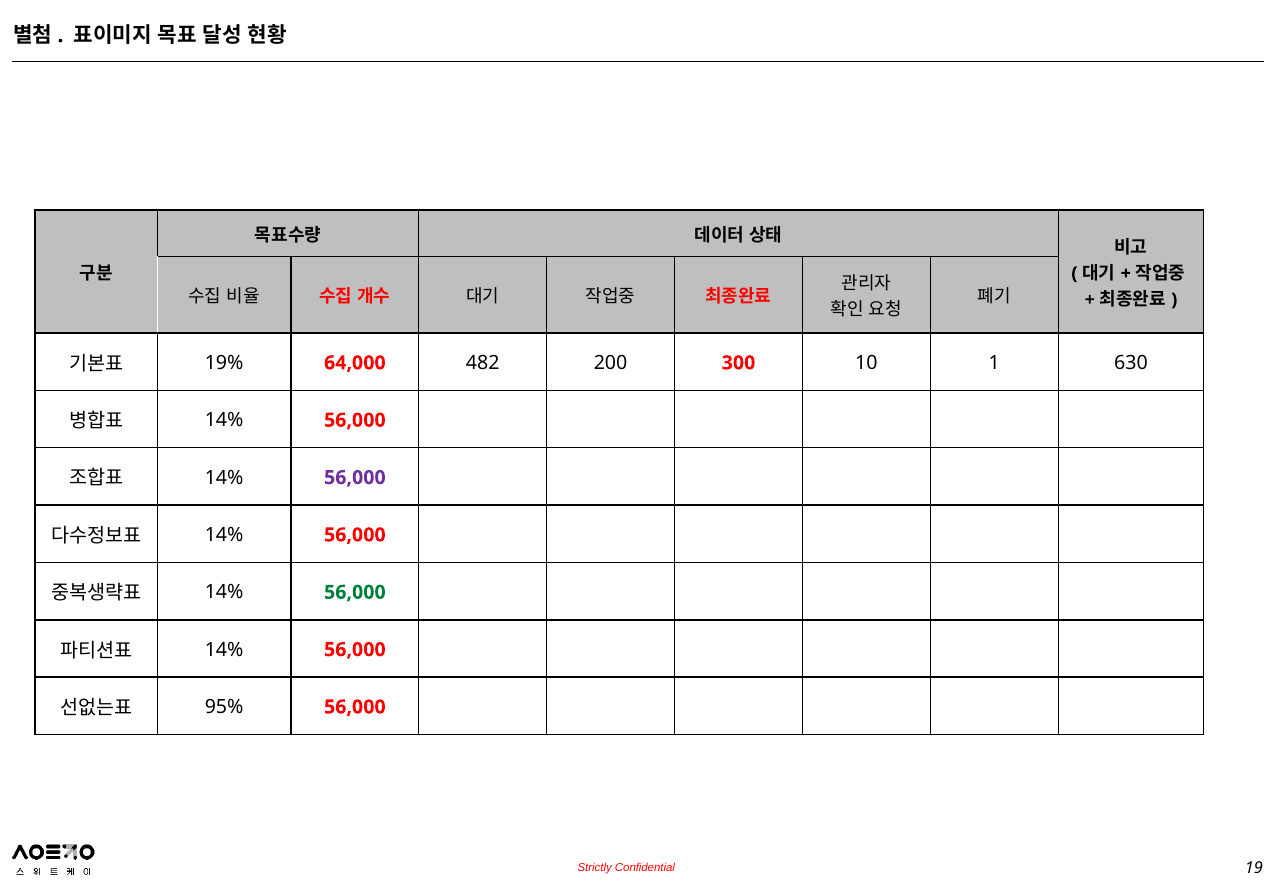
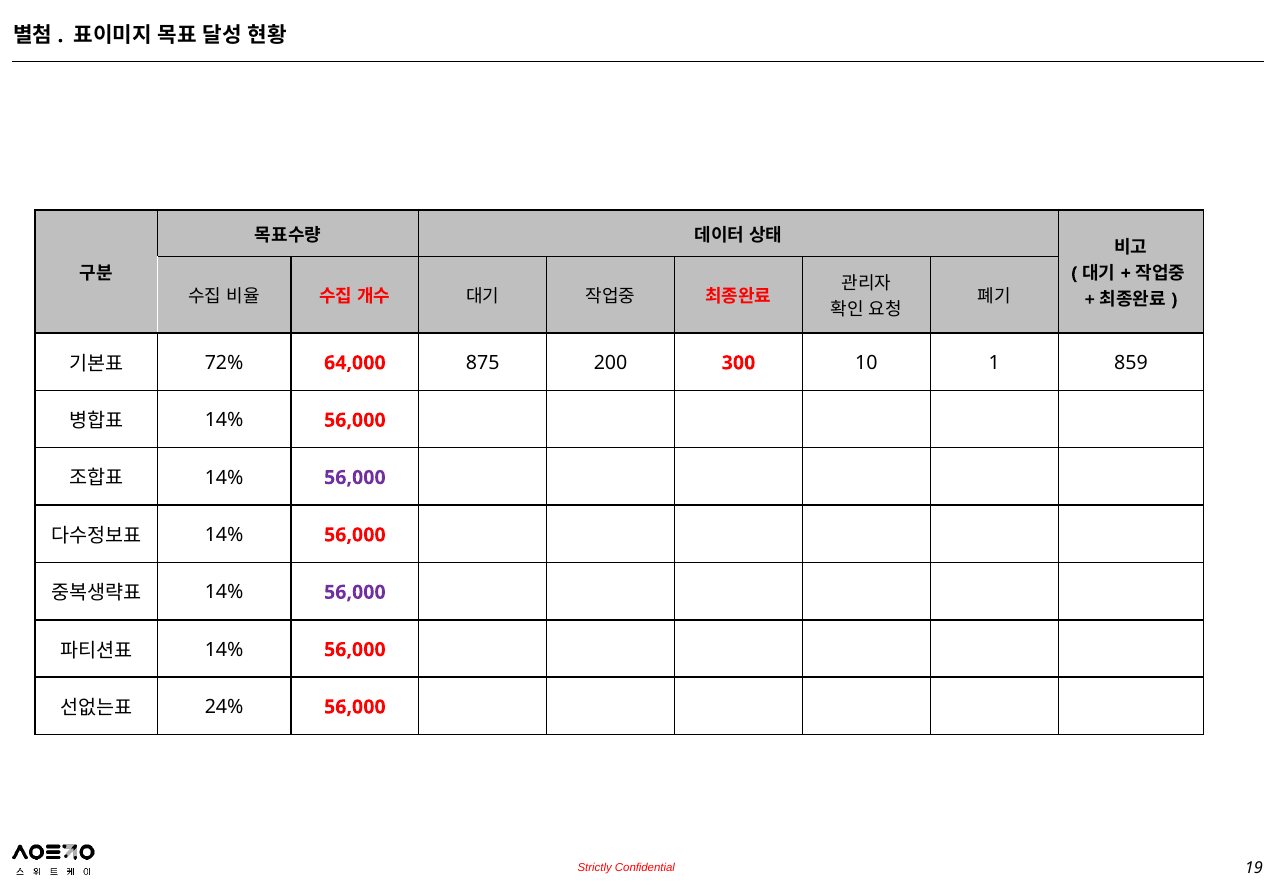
19%: 19% -> 72% (224, 363)
482: 482 -> 875 (483, 363)
630: 630 -> 859 (1131, 363)
56,000 colour: green -> purple (355, 592)
95%: 95% -> 24% (224, 707)
